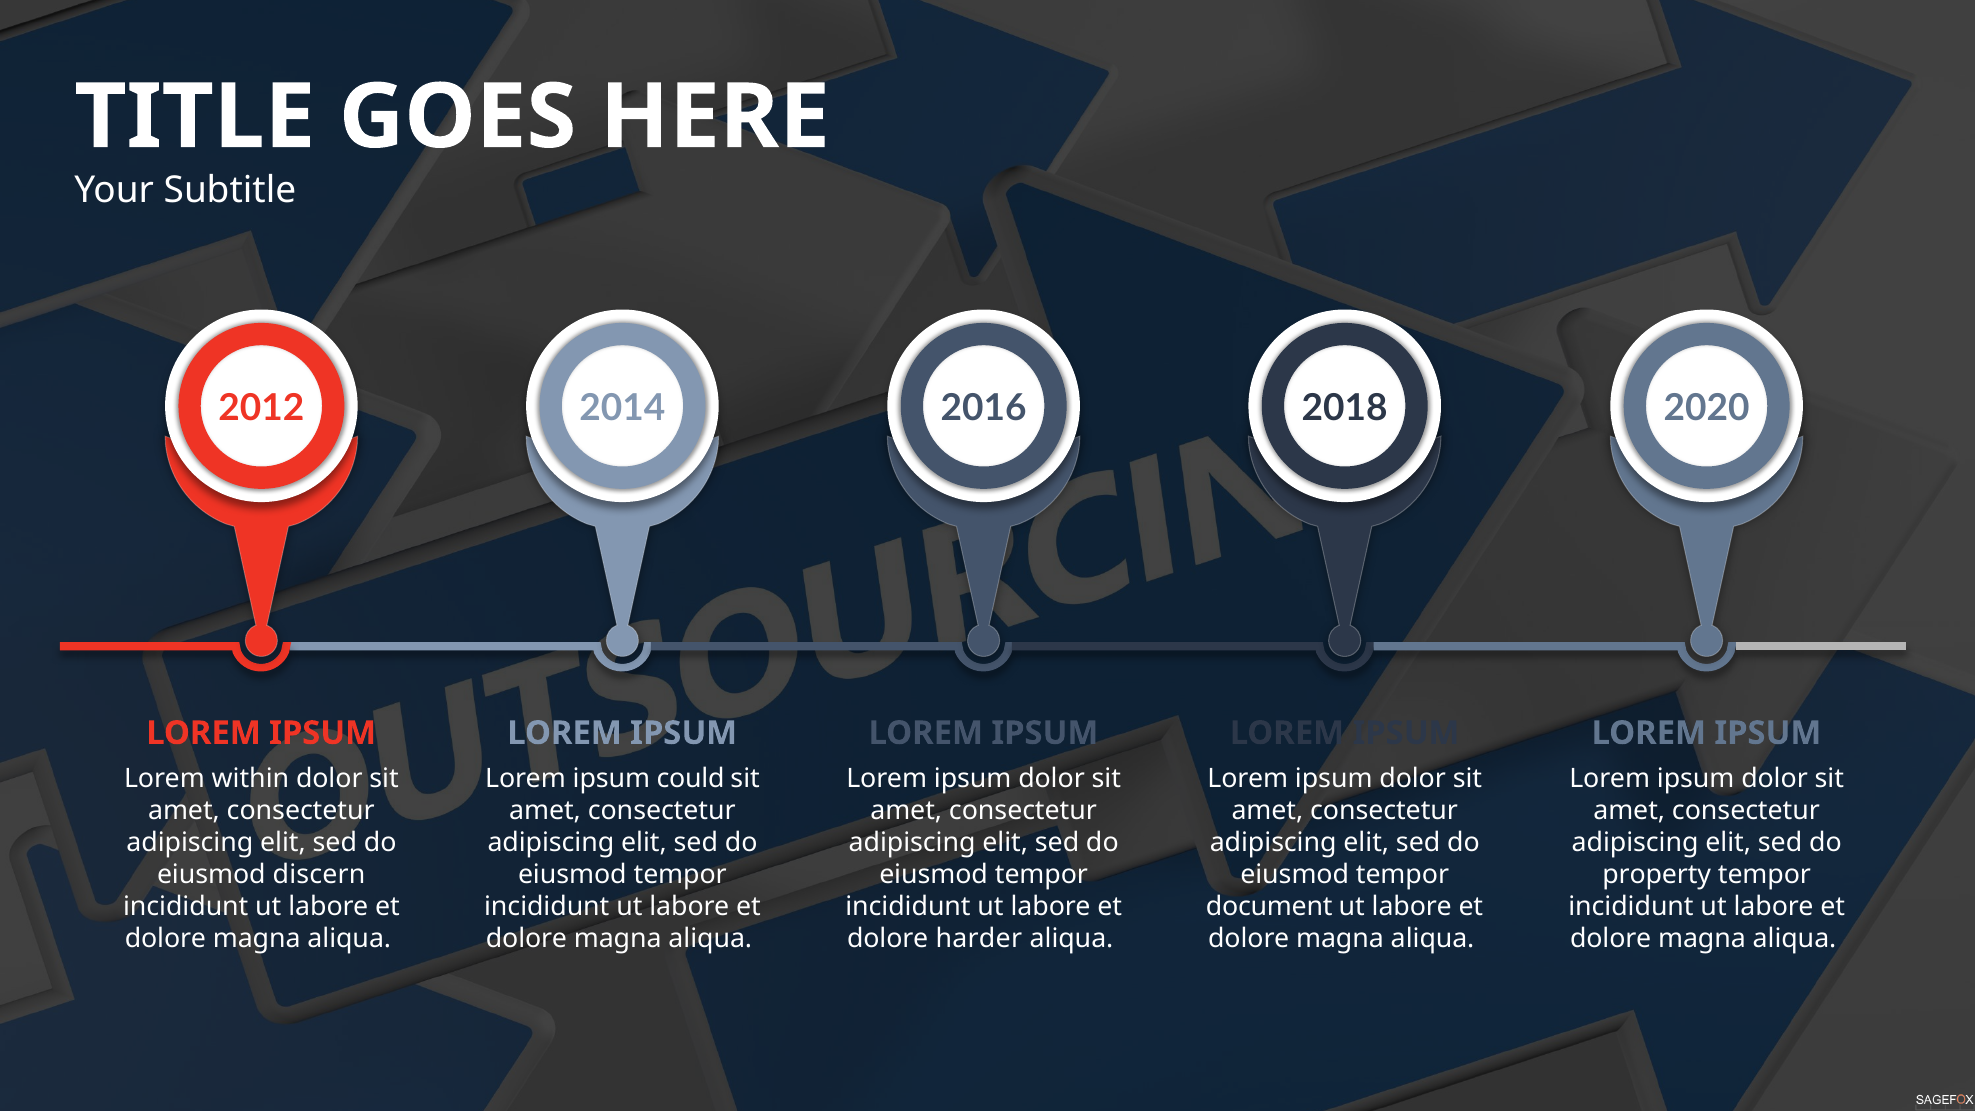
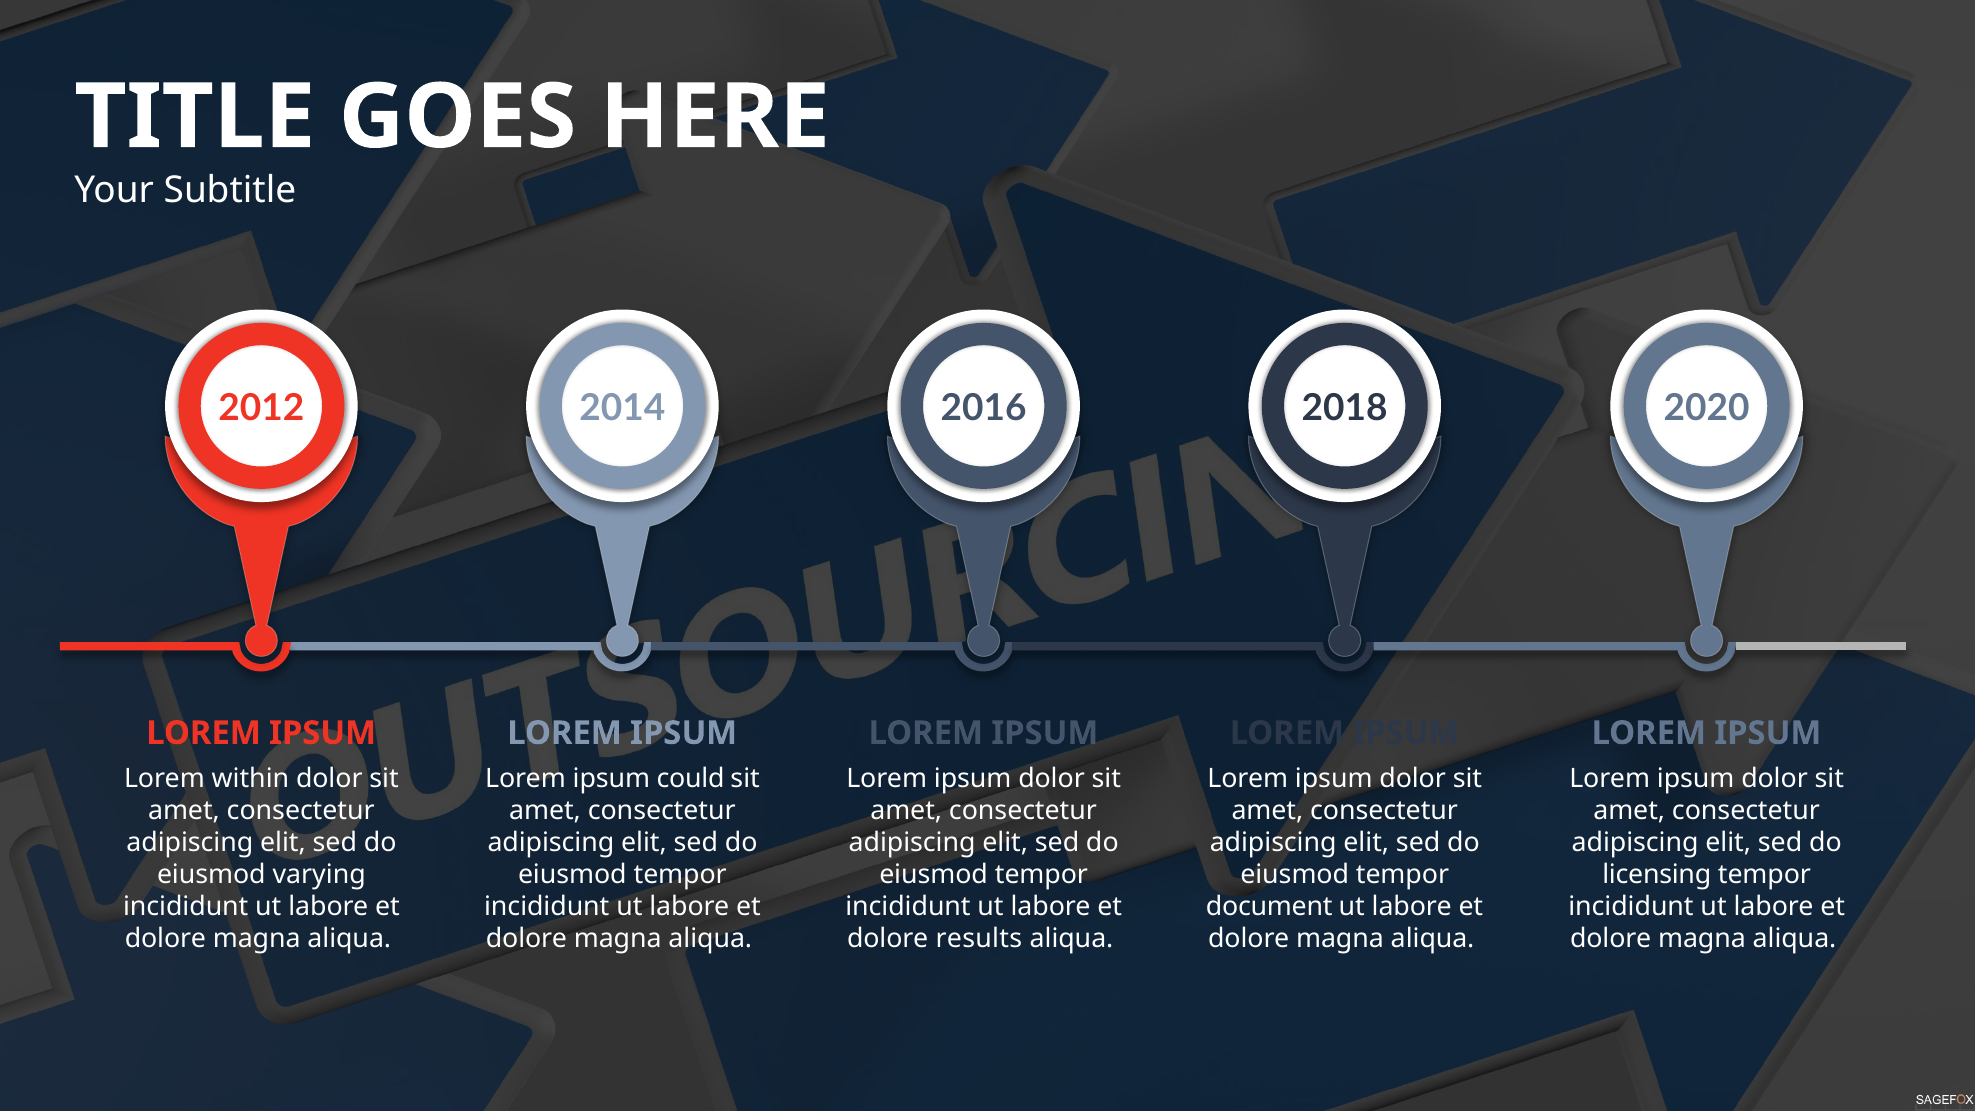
discern: discern -> varying (319, 875)
property: property -> licensing (1657, 875)
harder: harder -> results (979, 939)
